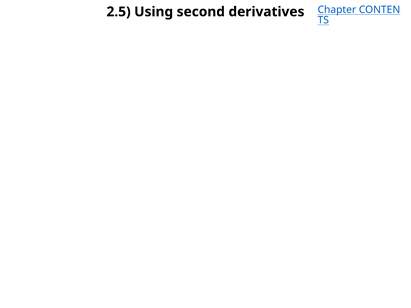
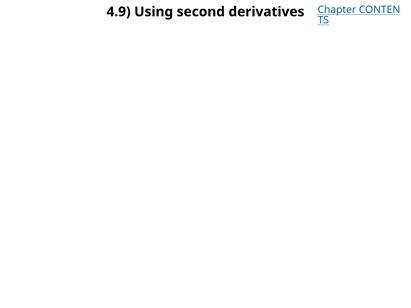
2.5: 2.5 -> 4.9 (119, 12)
